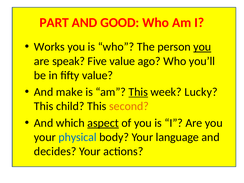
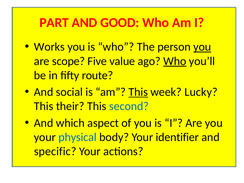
speak: speak -> scope (69, 61)
Who underline: none -> present (175, 61)
fifty value: value -> route (98, 75)
make: make -> social (69, 92)
child: child -> their (70, 106)
second colour: orange -> blue (129, 106)
aspect underline: present -> none (103, 123)
language: language -> identifier (177, 137)
decides: decides -> specific (55, 151)
